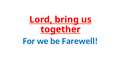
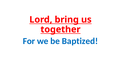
Farewell: Farewell -> Baptized (80, 41)
